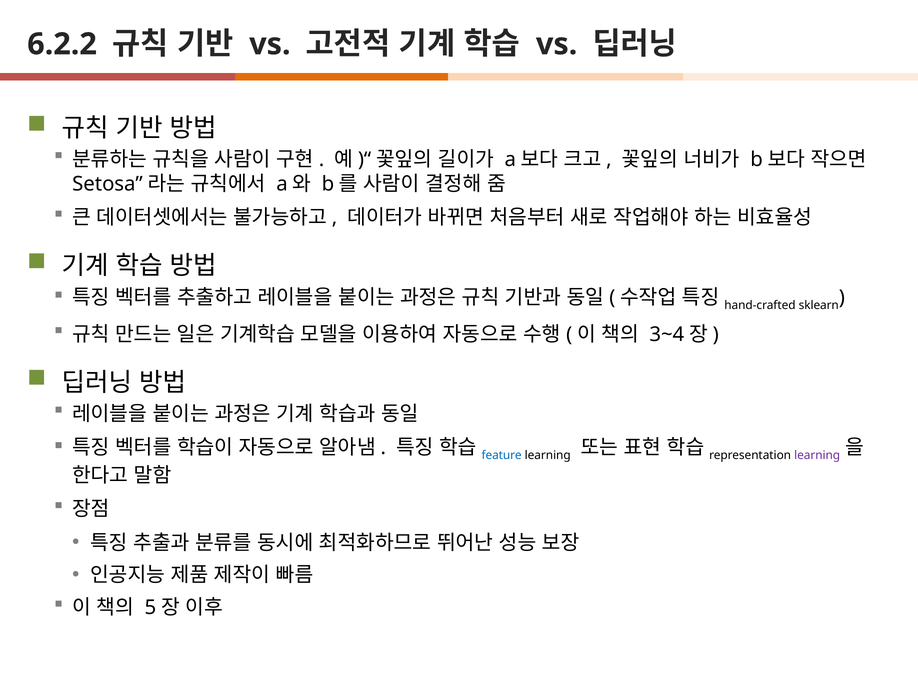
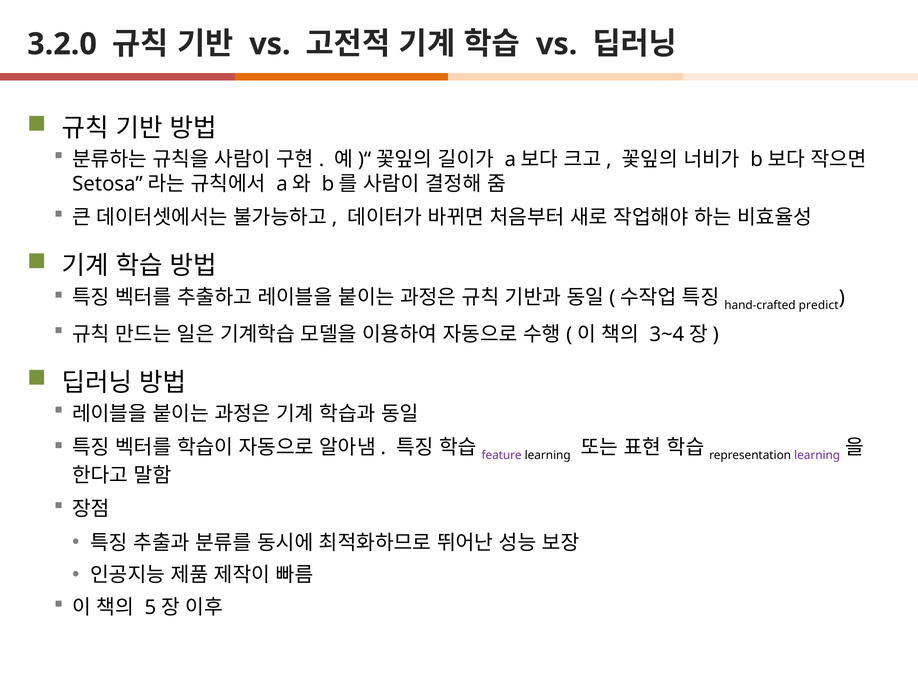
6.2.2: 6.2.2 -> 3.2.0 (62, 44)
sklearn: sklearn -> predict (819, 305)
feature colour: blue -> purple (502, 455)
